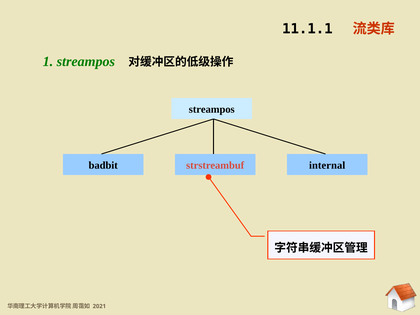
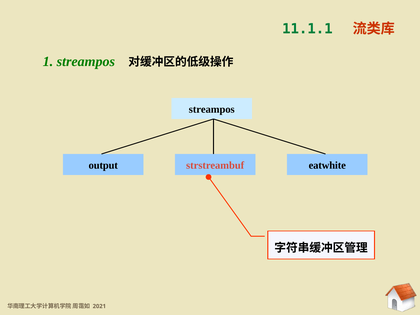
11.1.1 colour: black -> green (307, 29)
badbit: badbit -> output (103, 165)
internal: internal -> eatwhite (327, 165)
